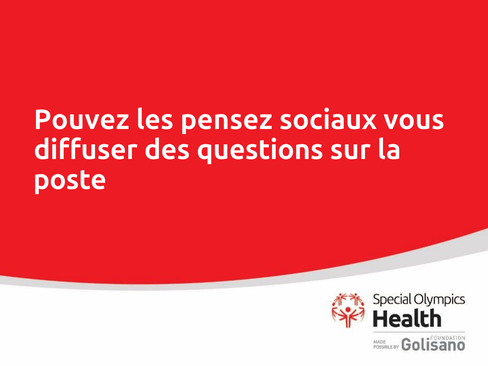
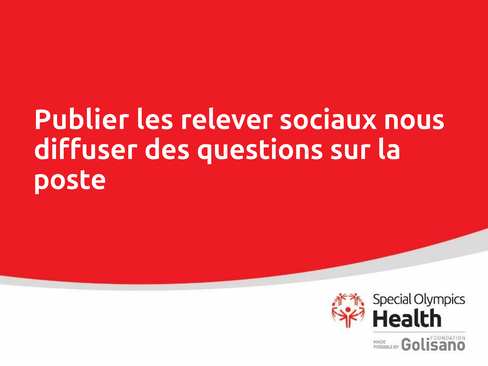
Pouvez: Pouvez -> Publier (81, 120)
pensez: pensez -> relever (227, 120)
vous: vous -> nous (414, 120)
